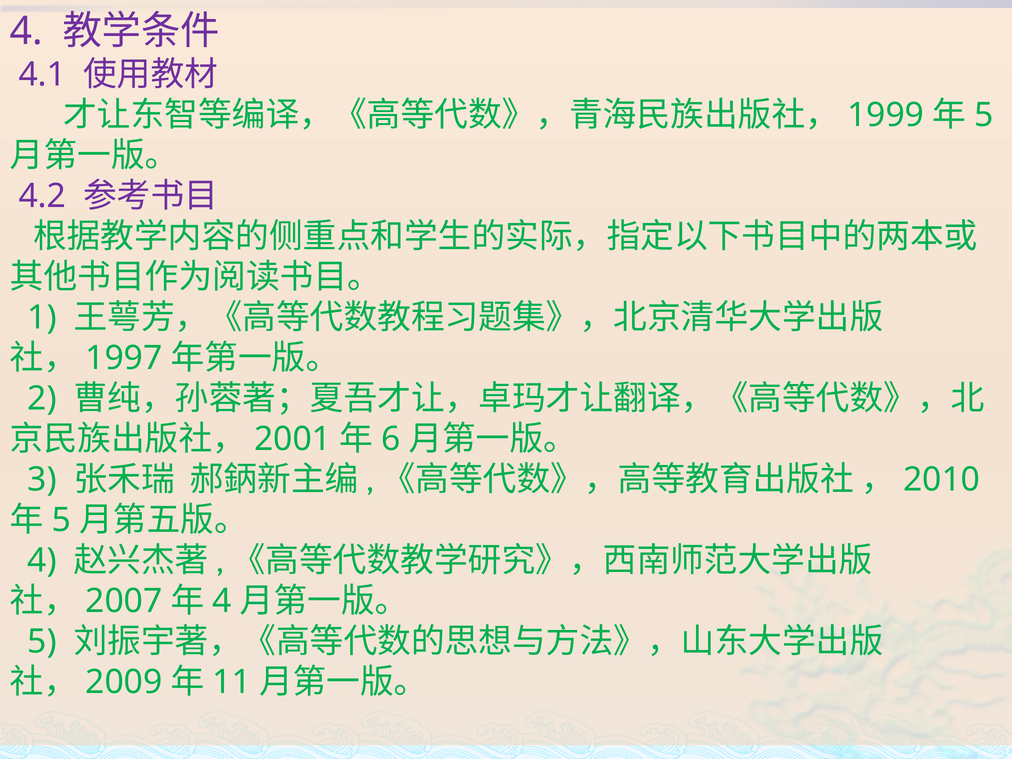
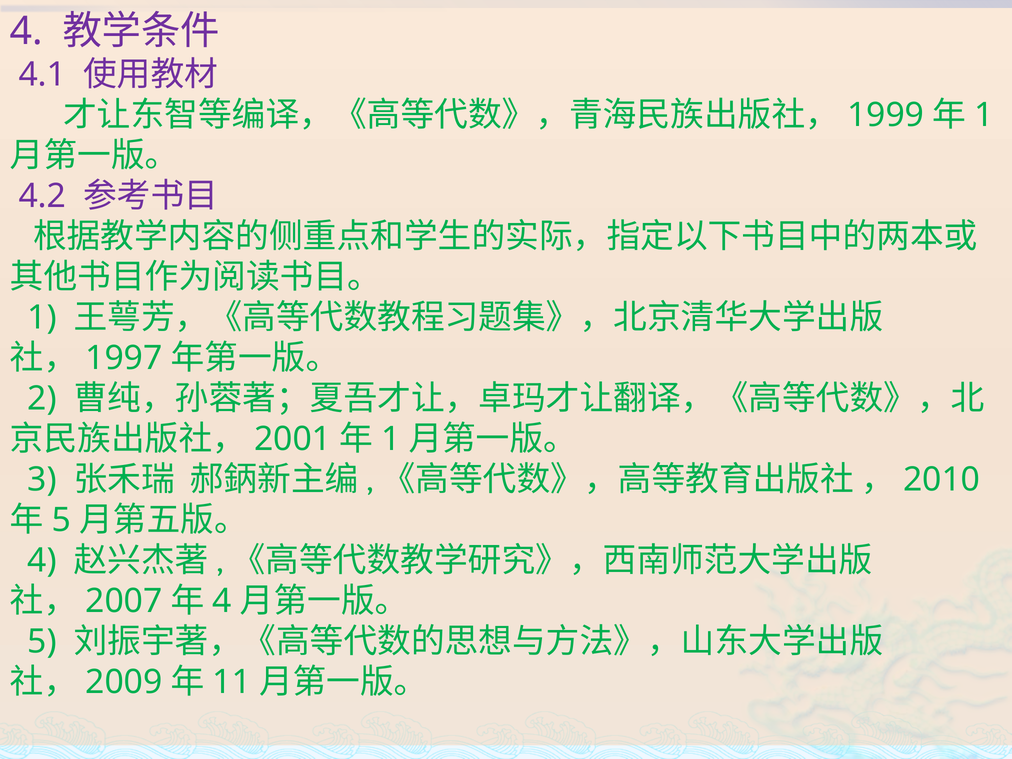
5: 5 -> 1 (984, 115)
6: 6 -> 1 (391, 439)
